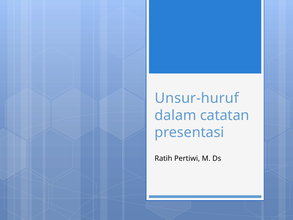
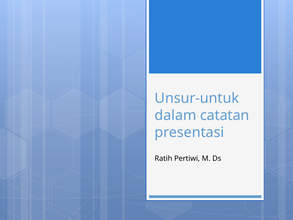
Unsur-huruf: Unsur-huruf -> Unsur-untuk (197, 98)
